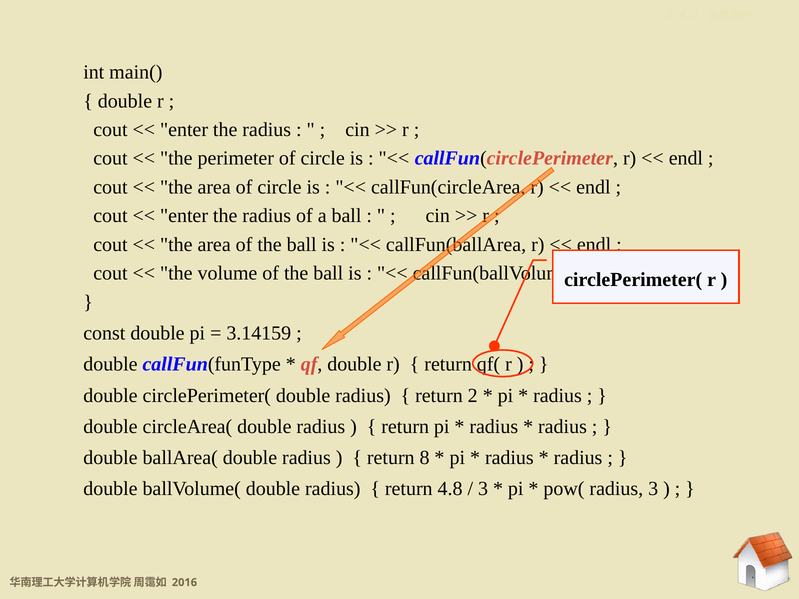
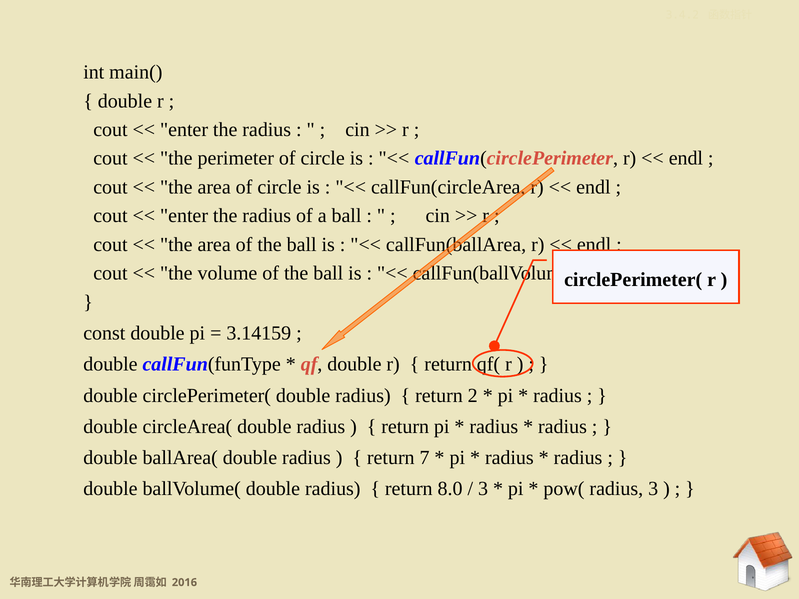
8: 8 -> 7 (425, 458)
4.8: 4.8 -> 8.0 (450, 489)
